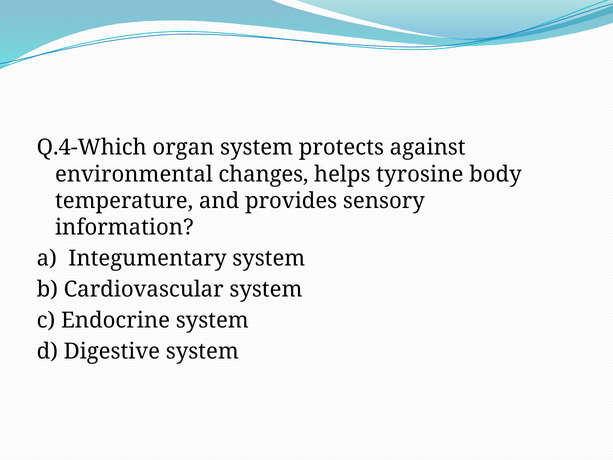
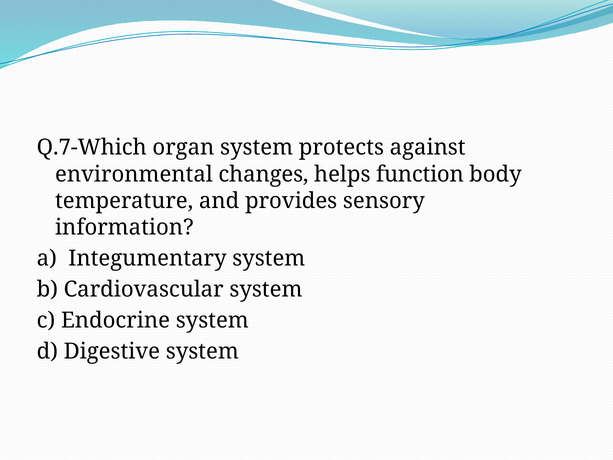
Q.4-Which: Q.4-Which -> Q.7-Which (92, 148)
tyrosine: tyrosine -> function (420, 174)
